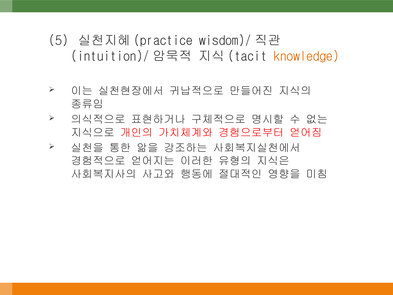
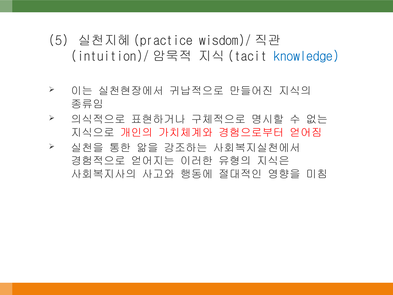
knowledge colour: orange -> blue (306, 56)
